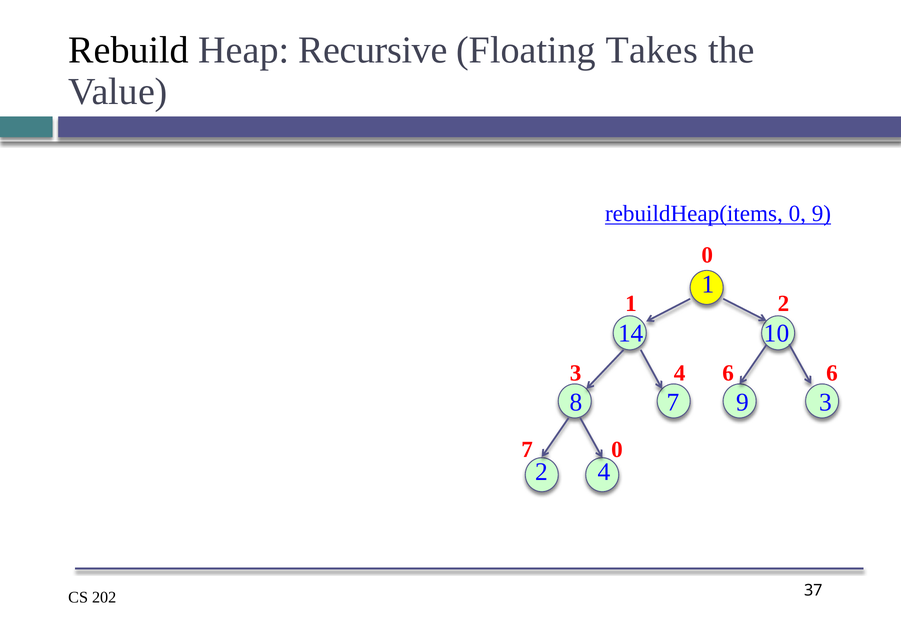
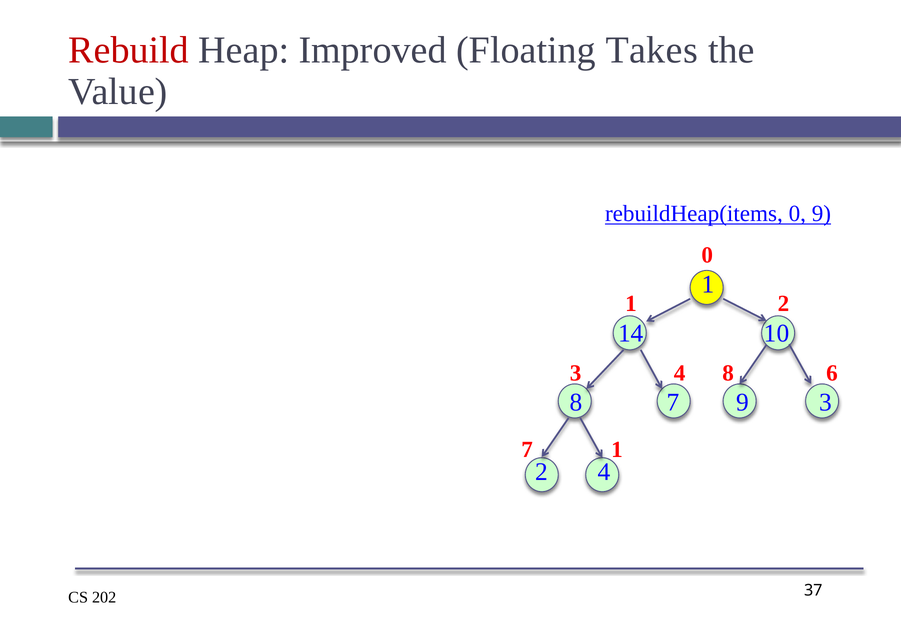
Rebuild colour: black -> red (129, 50)
Recursive: Recursive -> Improved (373, 50)
4 6: 6 -> 8 (728, 373)
7 0: 0 -> 1 (617, 449)
